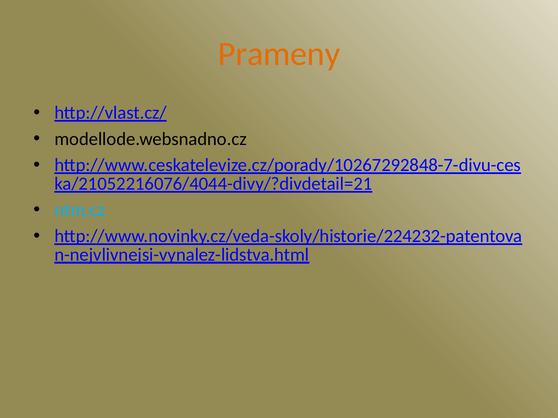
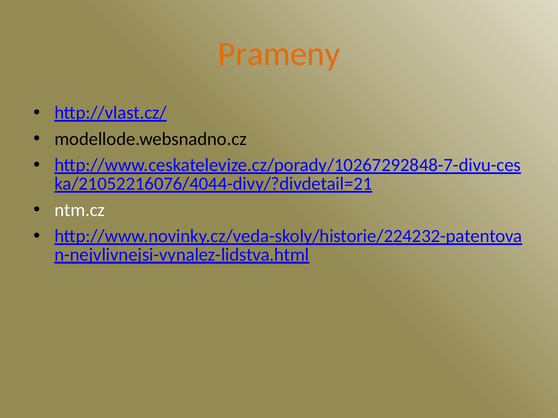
ntm.cz colour: light blue -> white (80, 210)
